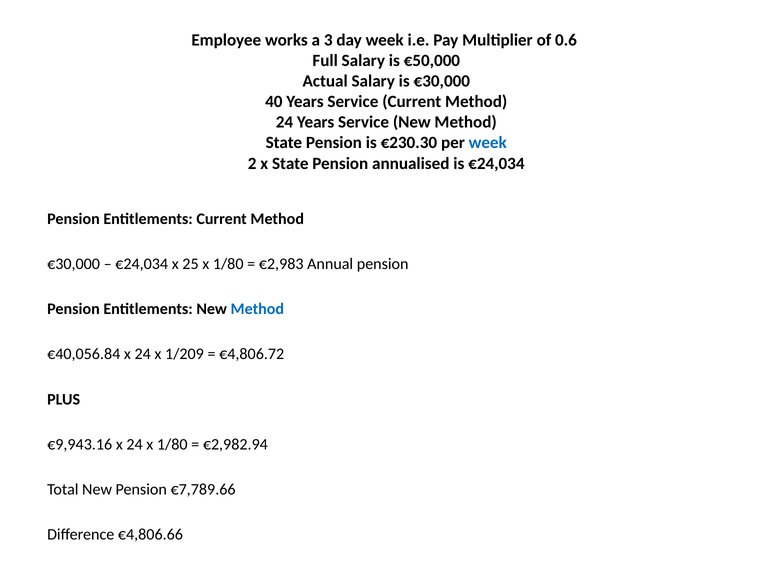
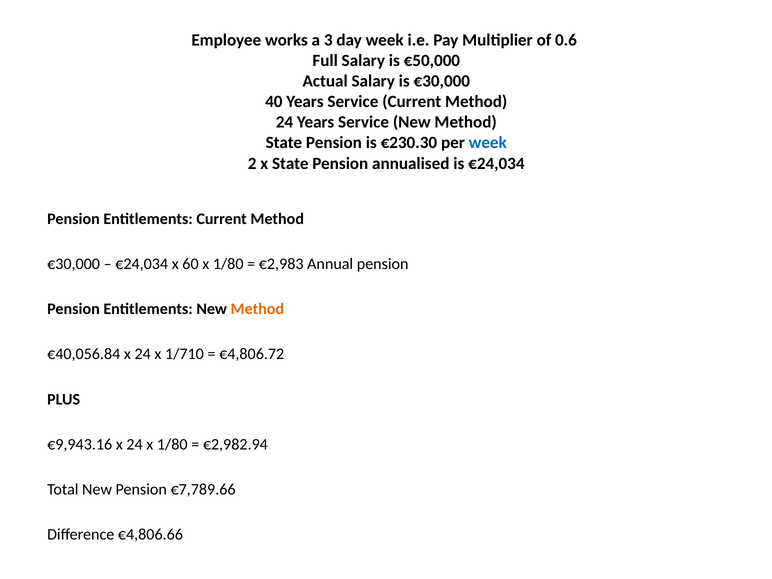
25: 25 -> 60 (191, 264)
Method colour: blue -> orange (257, 309)
1/209: 1/209 -> 1/710 (184, 354)
